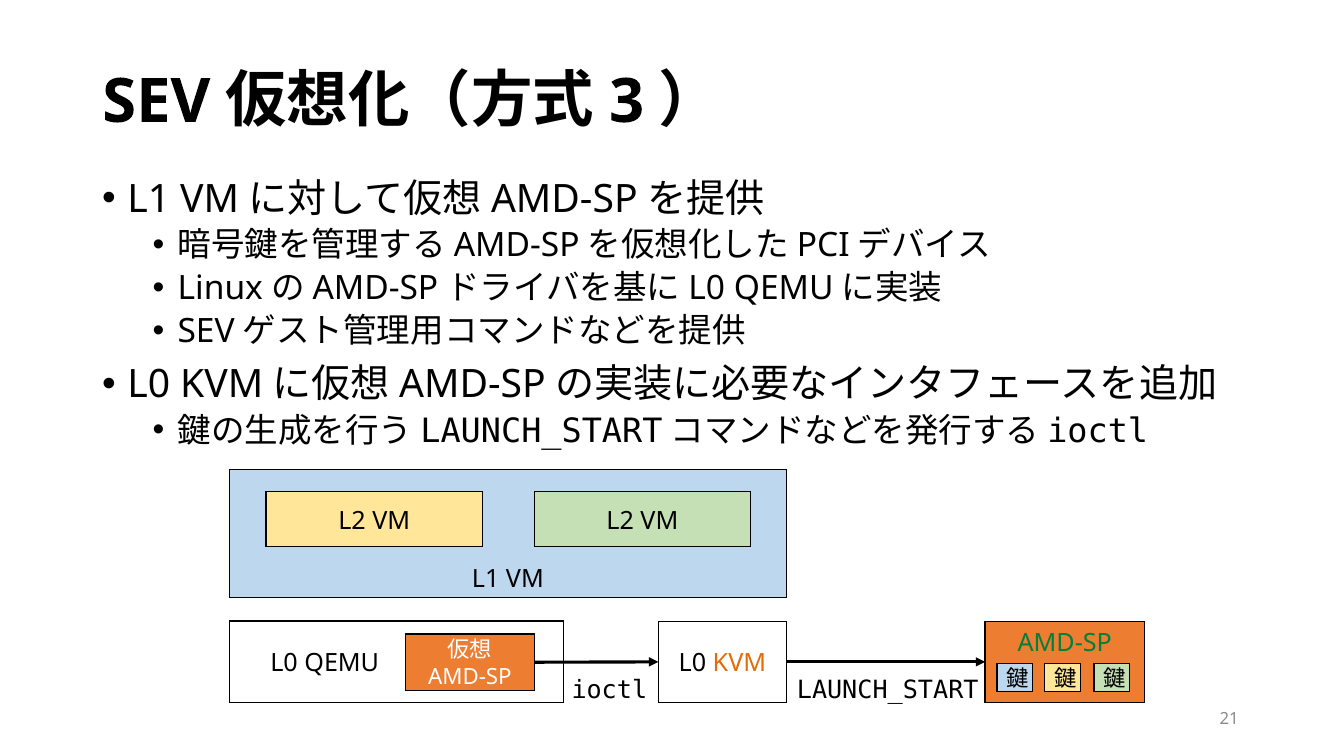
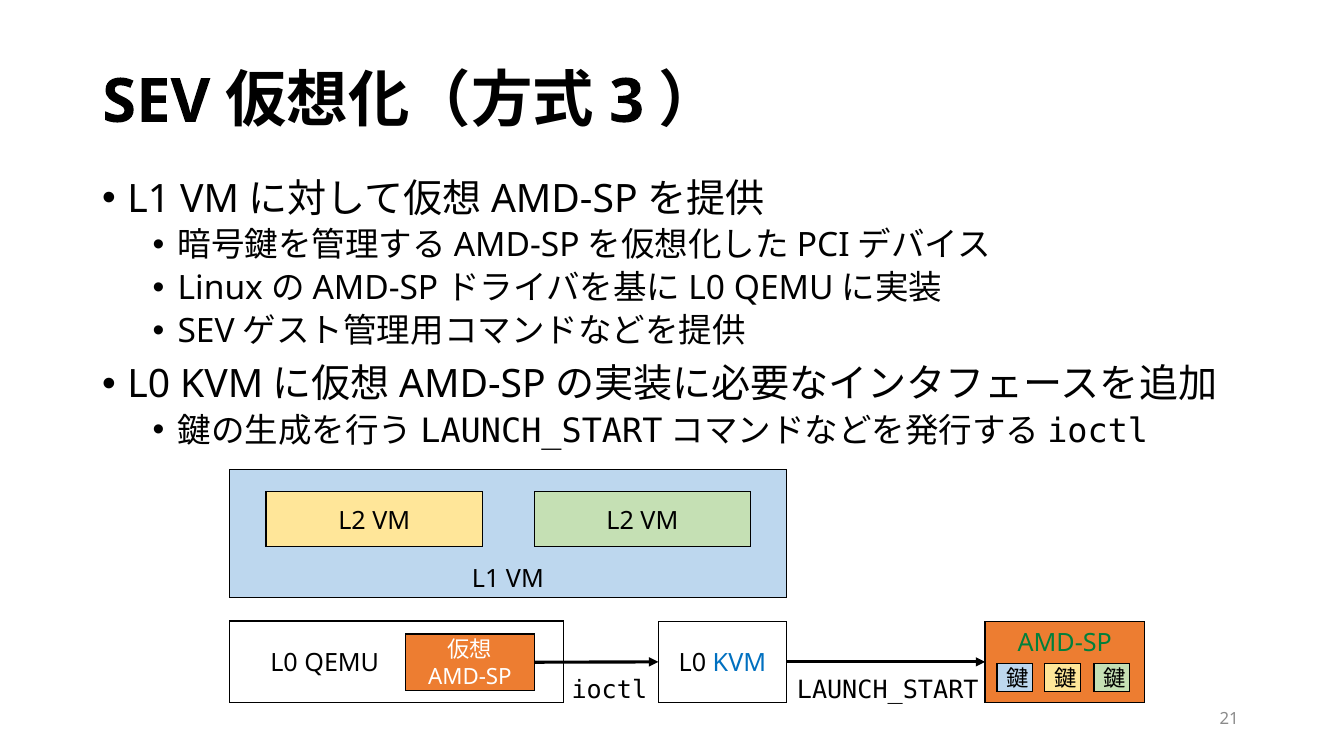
KVM colour: orange -> blue (739, 664)
